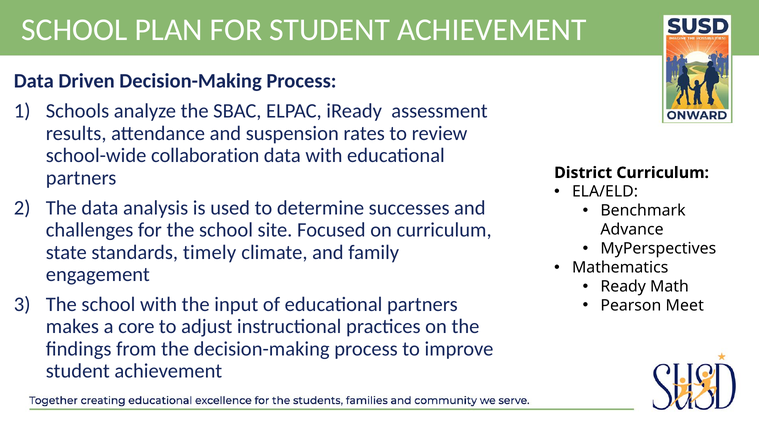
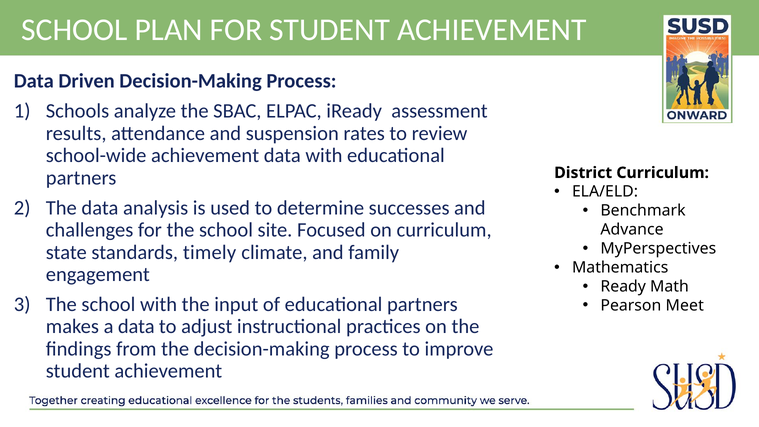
school-wide collaboration: collaboration -> achievement (205, 156)
a core: core -> data (136, 327)
